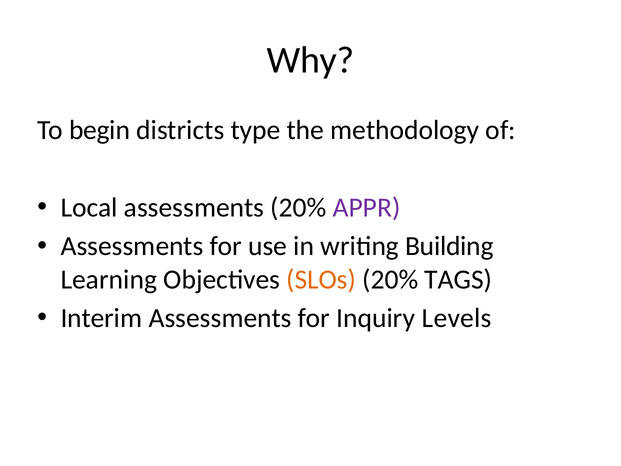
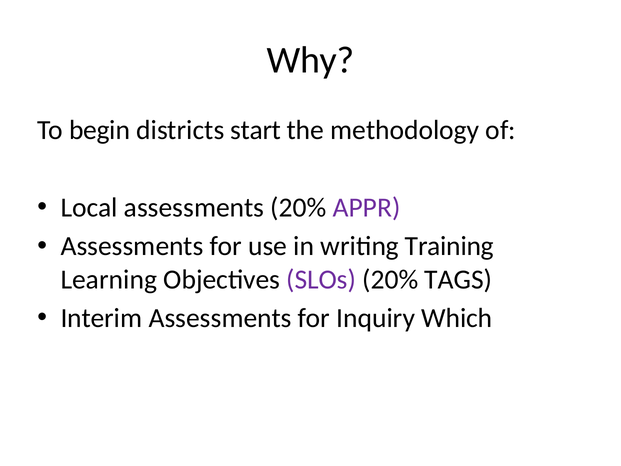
type: type -> start (256, 130)
Building: Building -> Training (449, 246)
SLOs colour: orange -> purple (321, 279)
Levels: Levels -> Which (457, 318)
